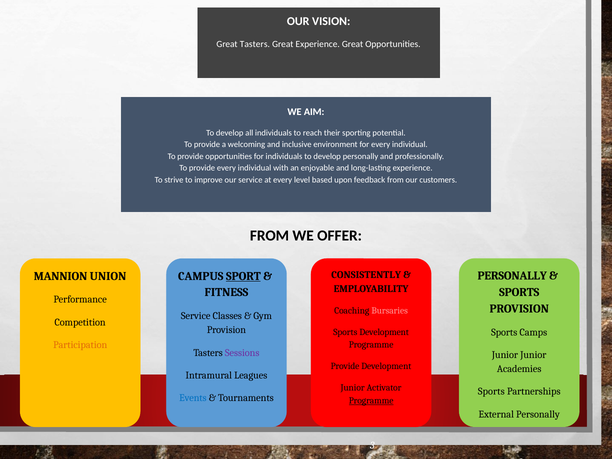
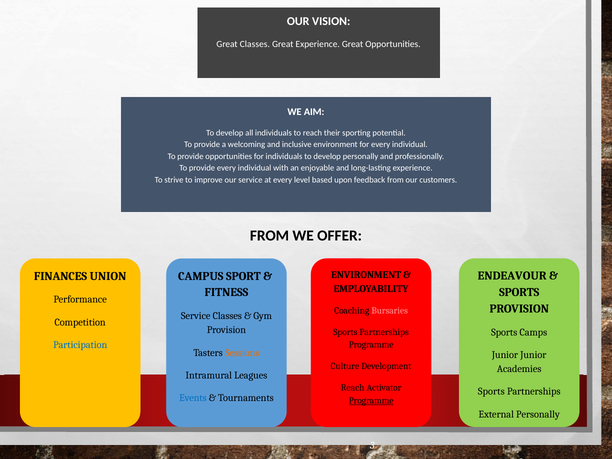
Great Tasters: Tasters -> Classes (255, 44)
CONSISTENTLY: CONSISTENTLY -> ENVIRONMENT (366, 275)
PERSONALLY: PERSONALLY -> ENDEAVOUR (512, 276)
MANNION: MANNION -> FINANCES (61, 276)
SPORT underline: present -> none (243, 276)
Development: Development -> Partnerships (384, 332)
Participation colour: orange -> blue (80, 345)
Sessions colour: purple -> orange (242, 353)
Provide: Provide -> Culture (345, 366)
Junior: Junior -> Reach (353, 388)
